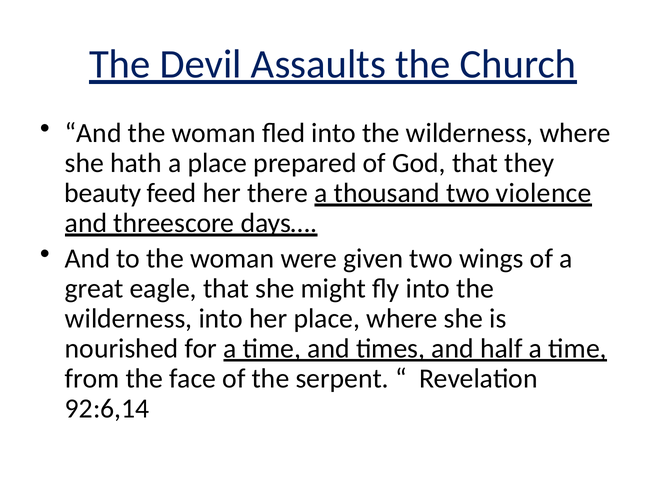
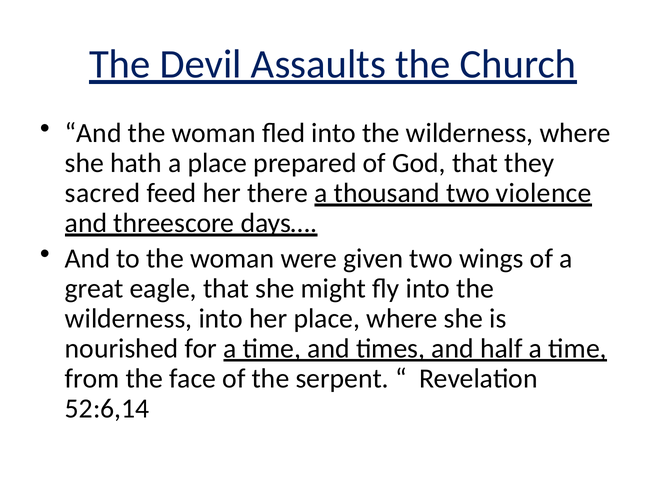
beauty: beauty -> sacred (103, 193)
92:6,14: 92:6,14 -> 52:6,14 (107, 408)
